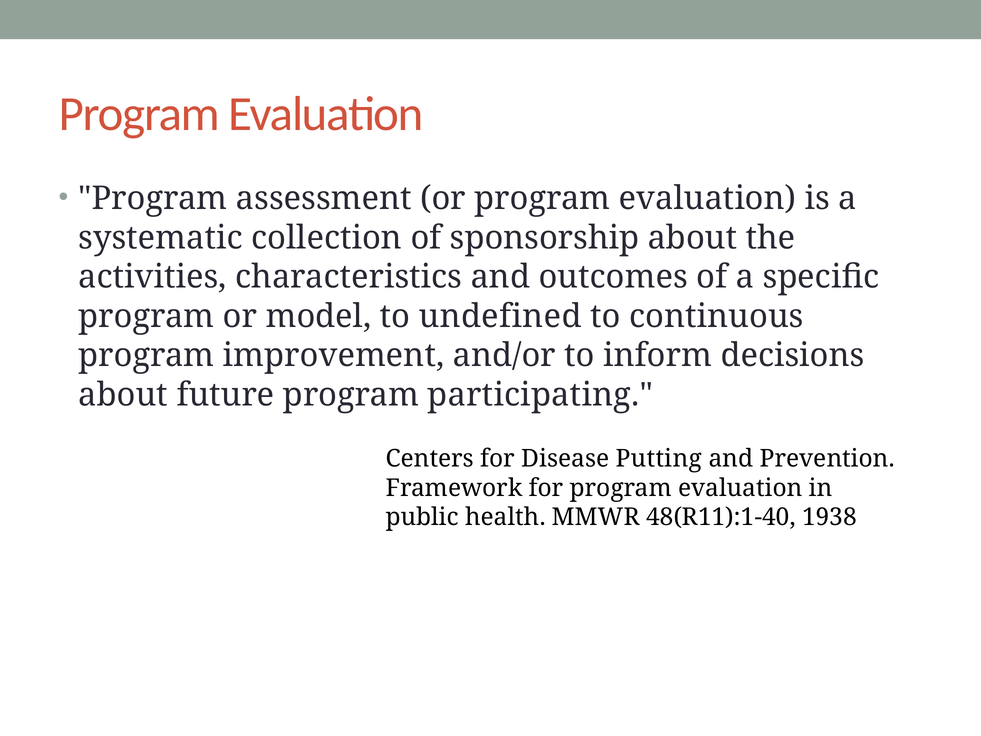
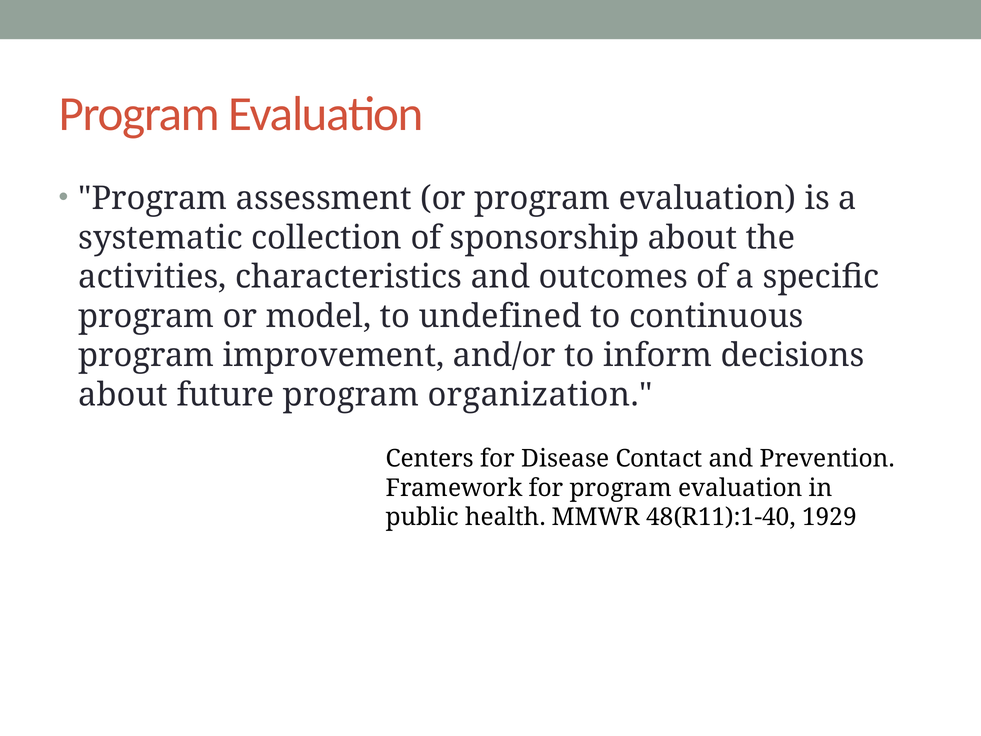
participating: participating -> organization (540, 395)
Putting: Putting -> Contact (659, 458)
1938: 1938 -> 1929 (829, 517)
